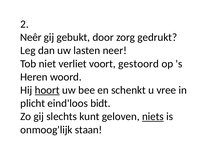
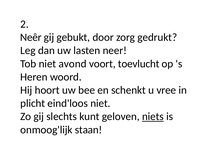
verliet: verliet -> avond (73, 64)
gestoord: gestoord -> toevlucht (139, 64)
hoort underline: present -> none (47, 90)
eind'loos bidt: bidt -> niet (100, 103)
